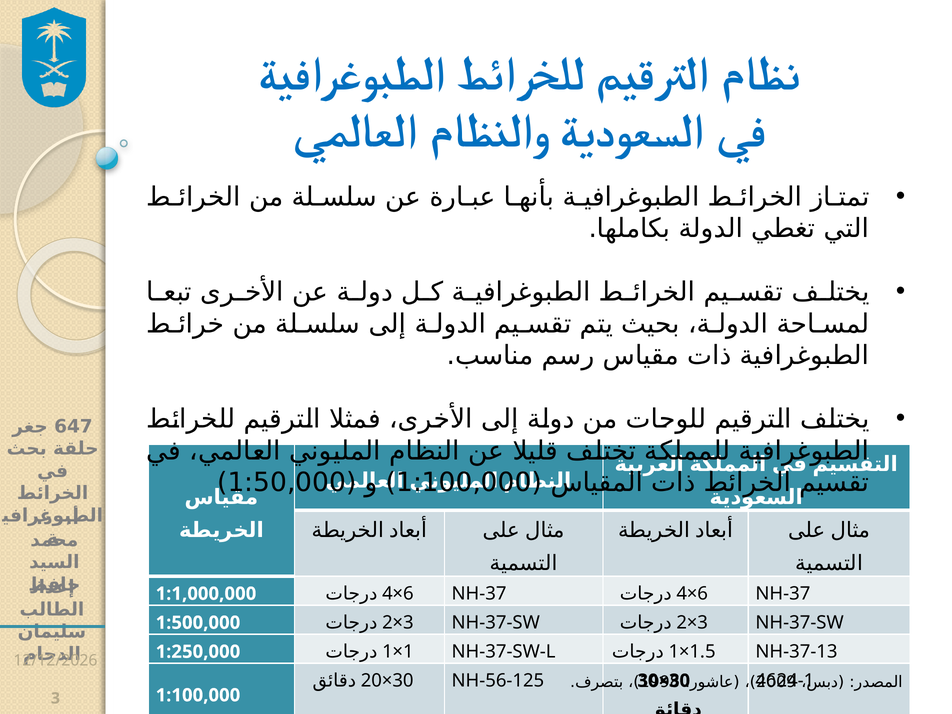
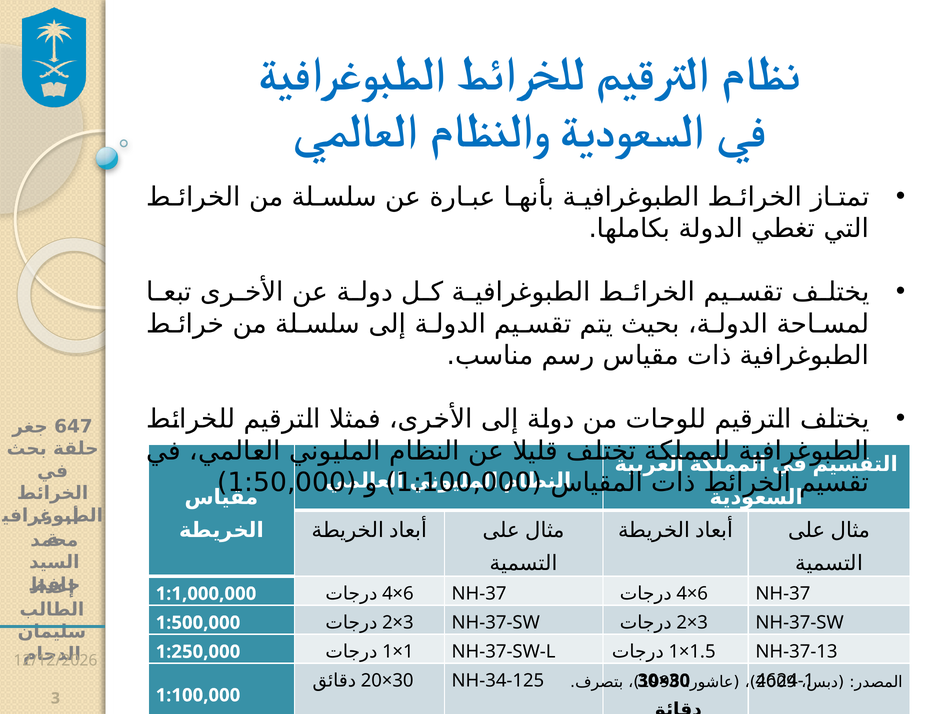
NH-56-125: NH-56-125 -> NH-34-125 (498, 681)
